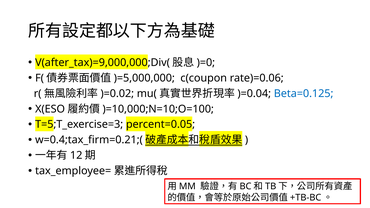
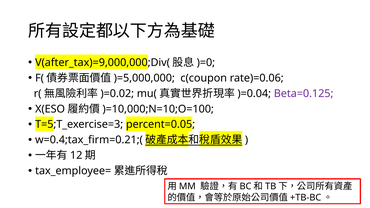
Beta=0.125 colour: blue -> purple (304, 94)
